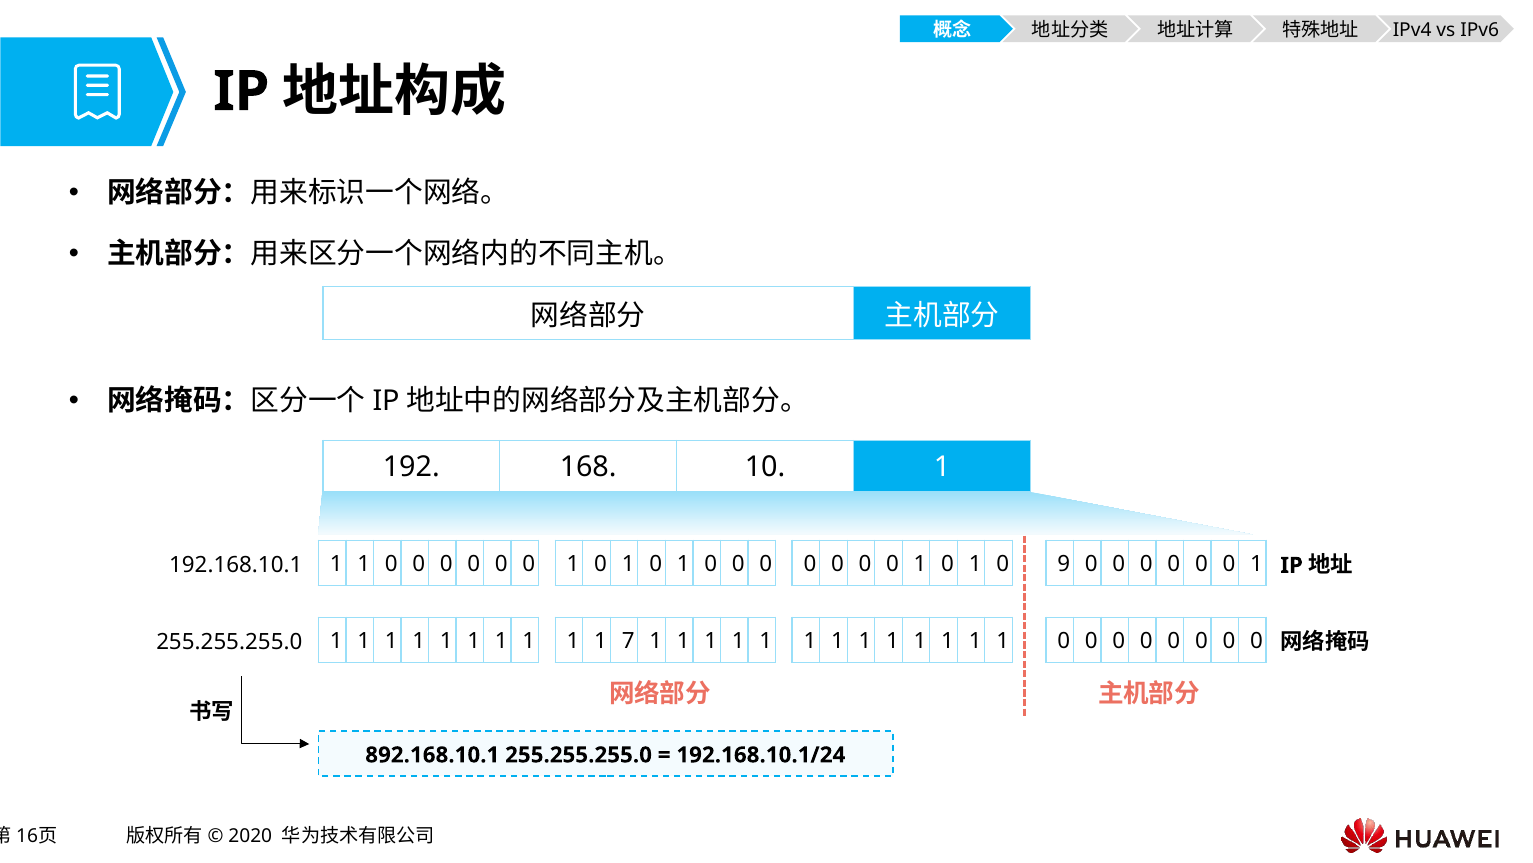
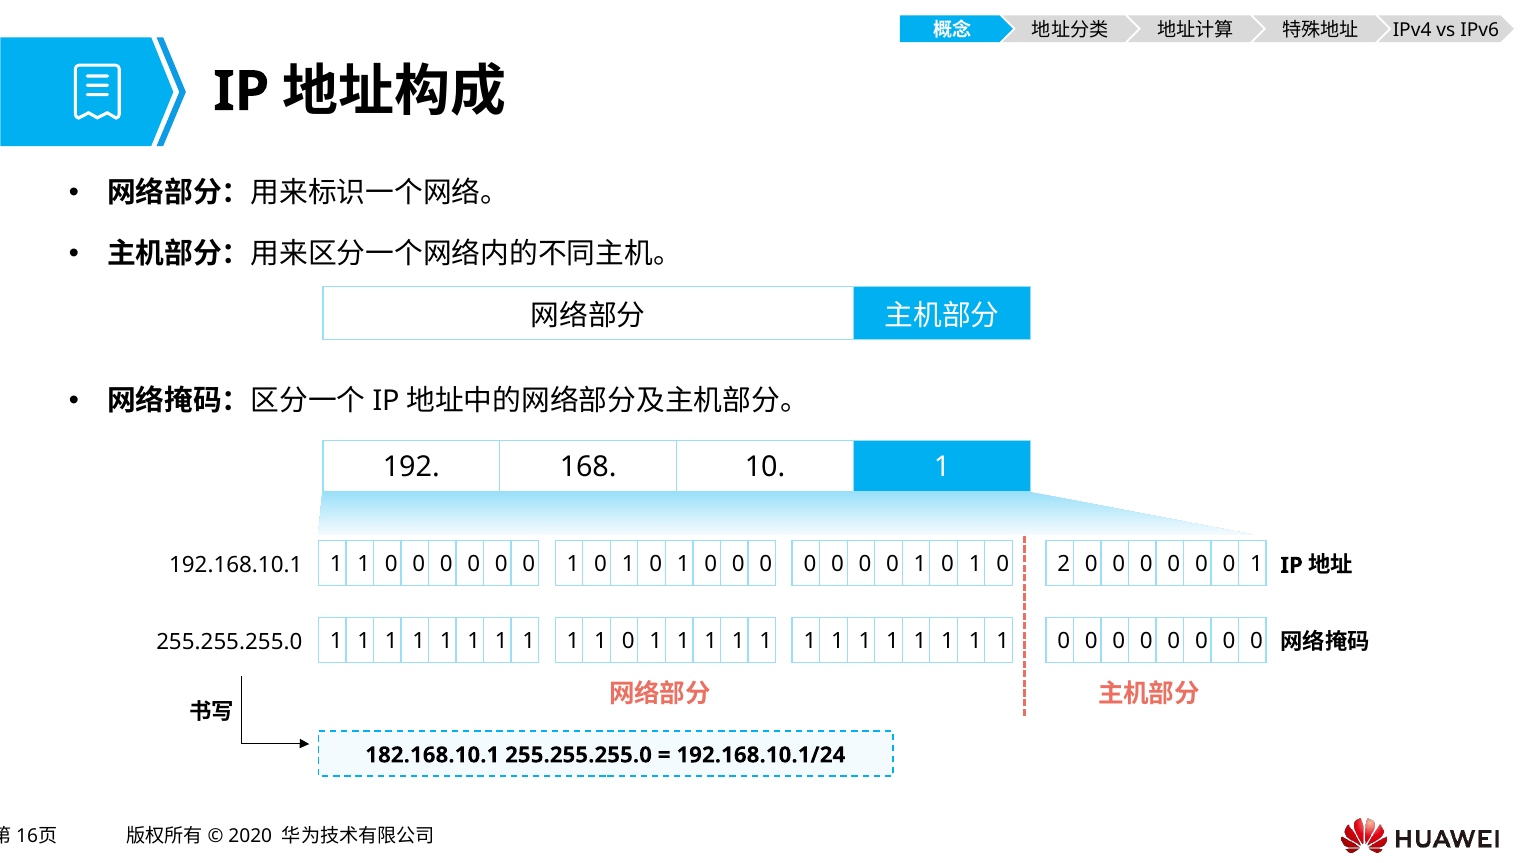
9: 9 -> 2 (1064, 564)
7: 7 -> 0 (628, 641)
892.168.10.1: 892.168.10.1 -> 182.168.10.1 (432, 754)
